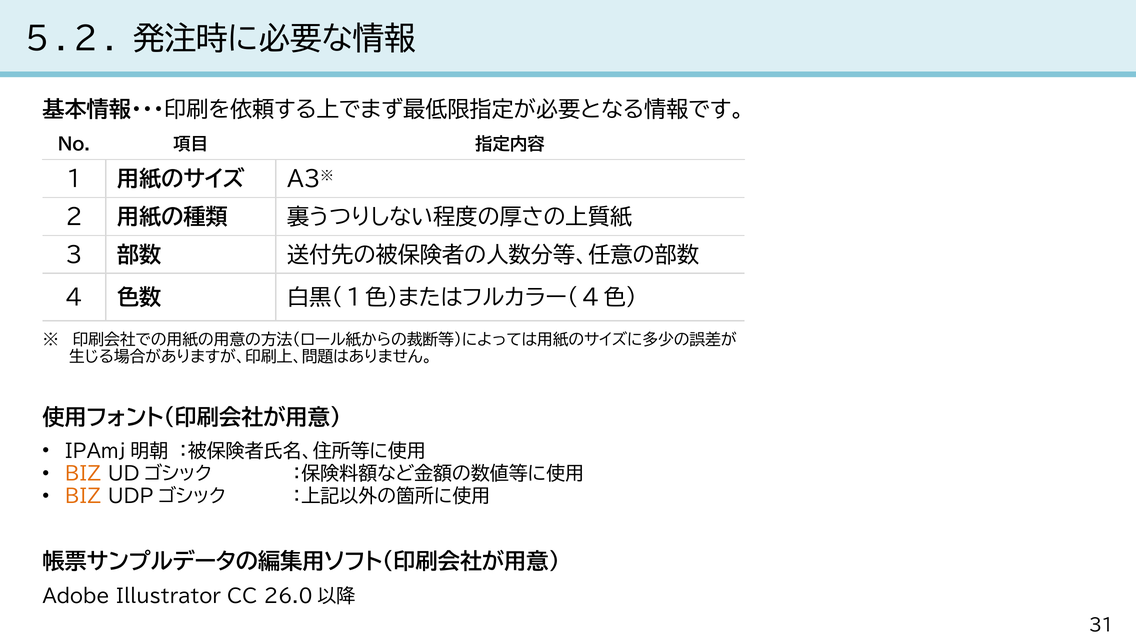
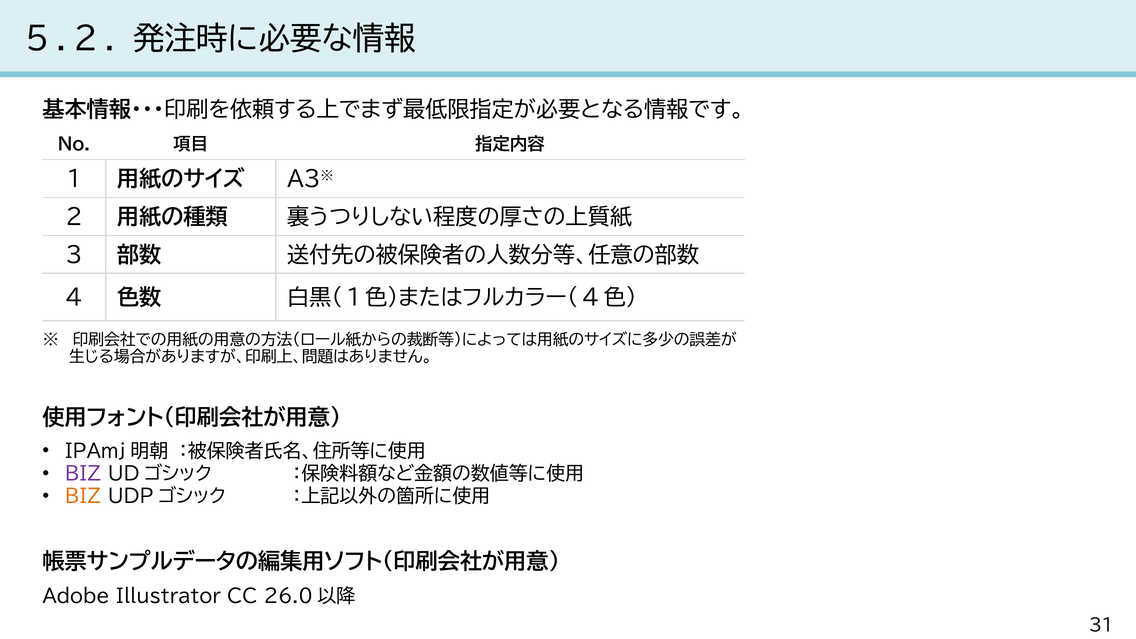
BIZ colour: orange -> purple (83, 474)
